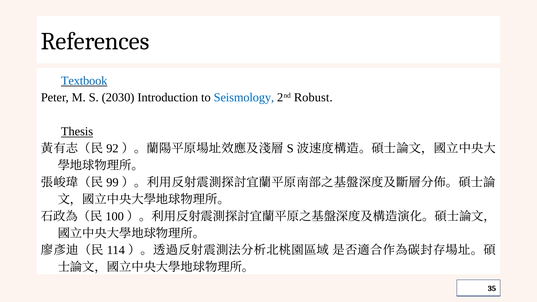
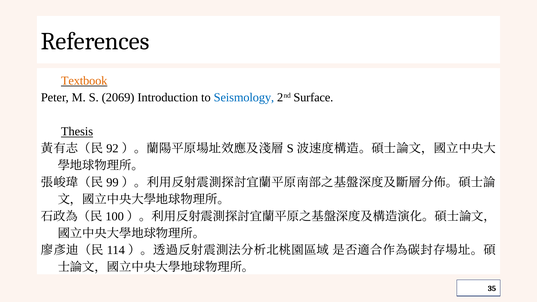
Textbook colour: blue -> orange (84, 81)
2030: 2030 -> 2069 (118, 98)
Robust: Robust -> Surface (313, 98)
